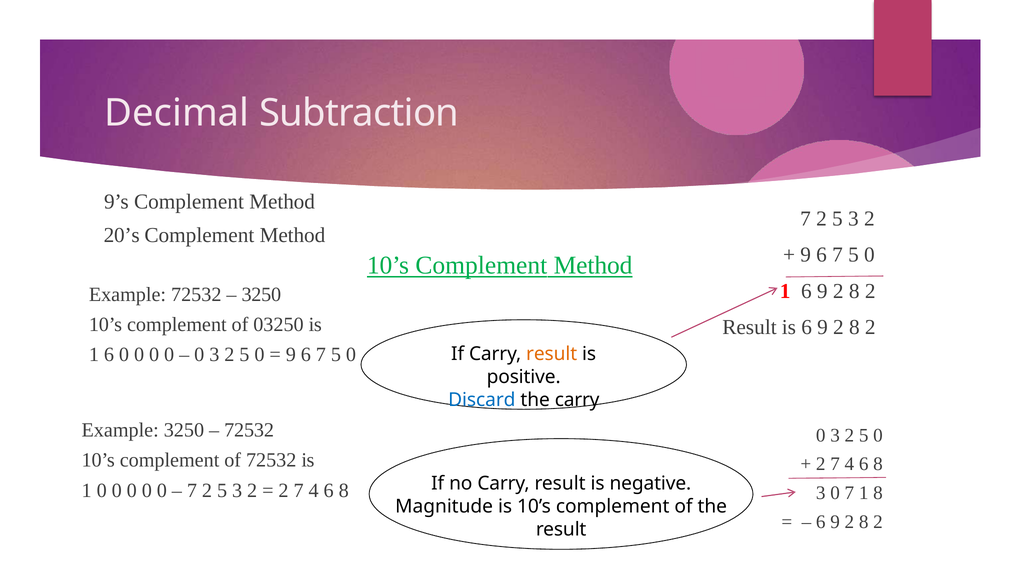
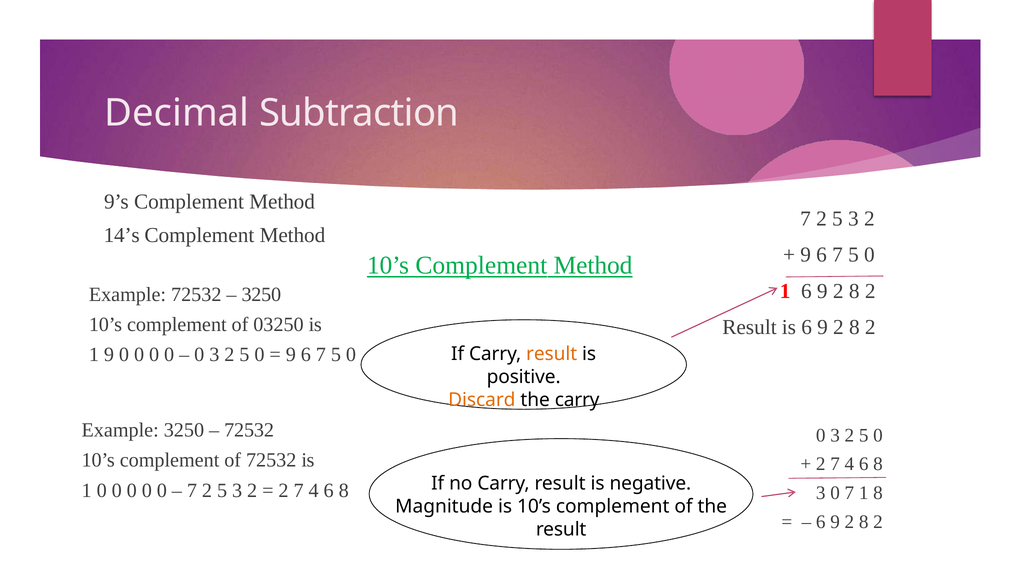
20’s: 20’s -> 14’s (122, 235)
6: 6 -> 9 (109, 355)
Discard colour: blue -> orange (482, 400)
